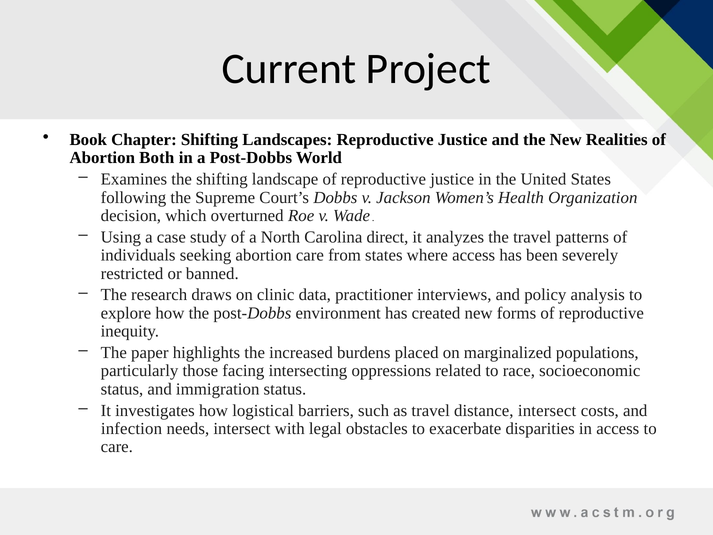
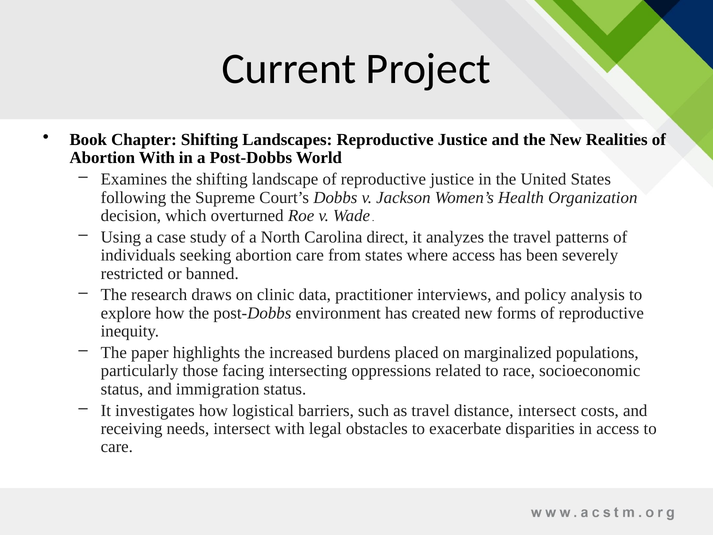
Abortion Both: Both -> With (157, 158)
infection: infection -> receiving (132, 428)
